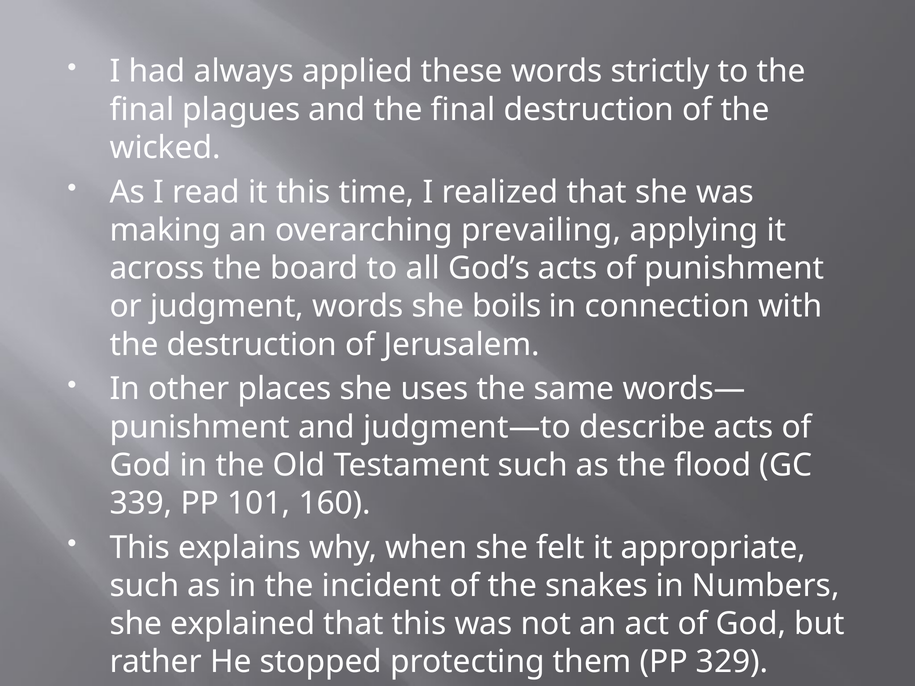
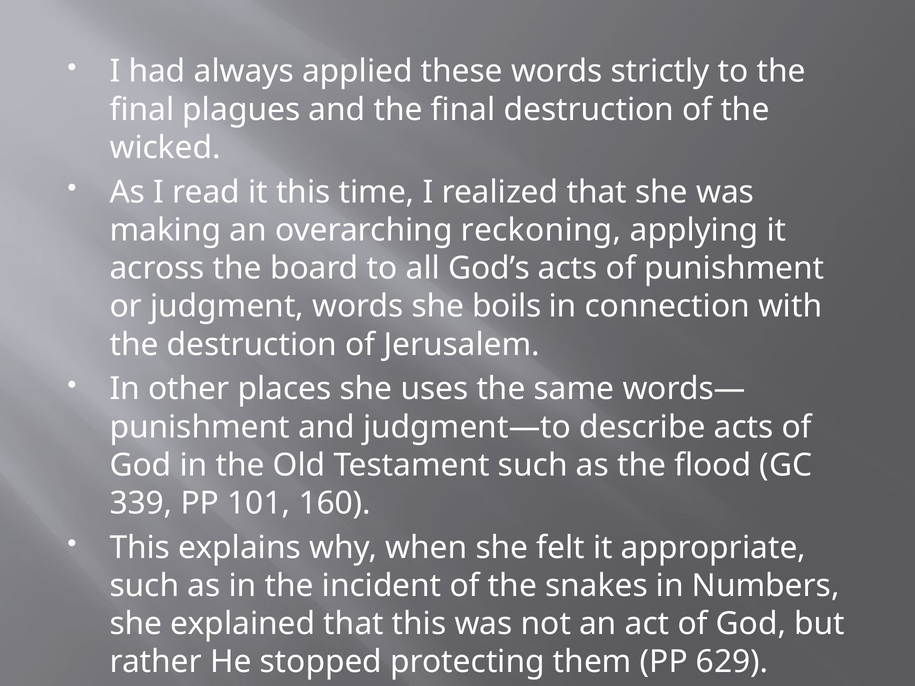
prevailing: prevailing -> reckoning (541, 230)
329: 329 -> 629 (732, 662)
